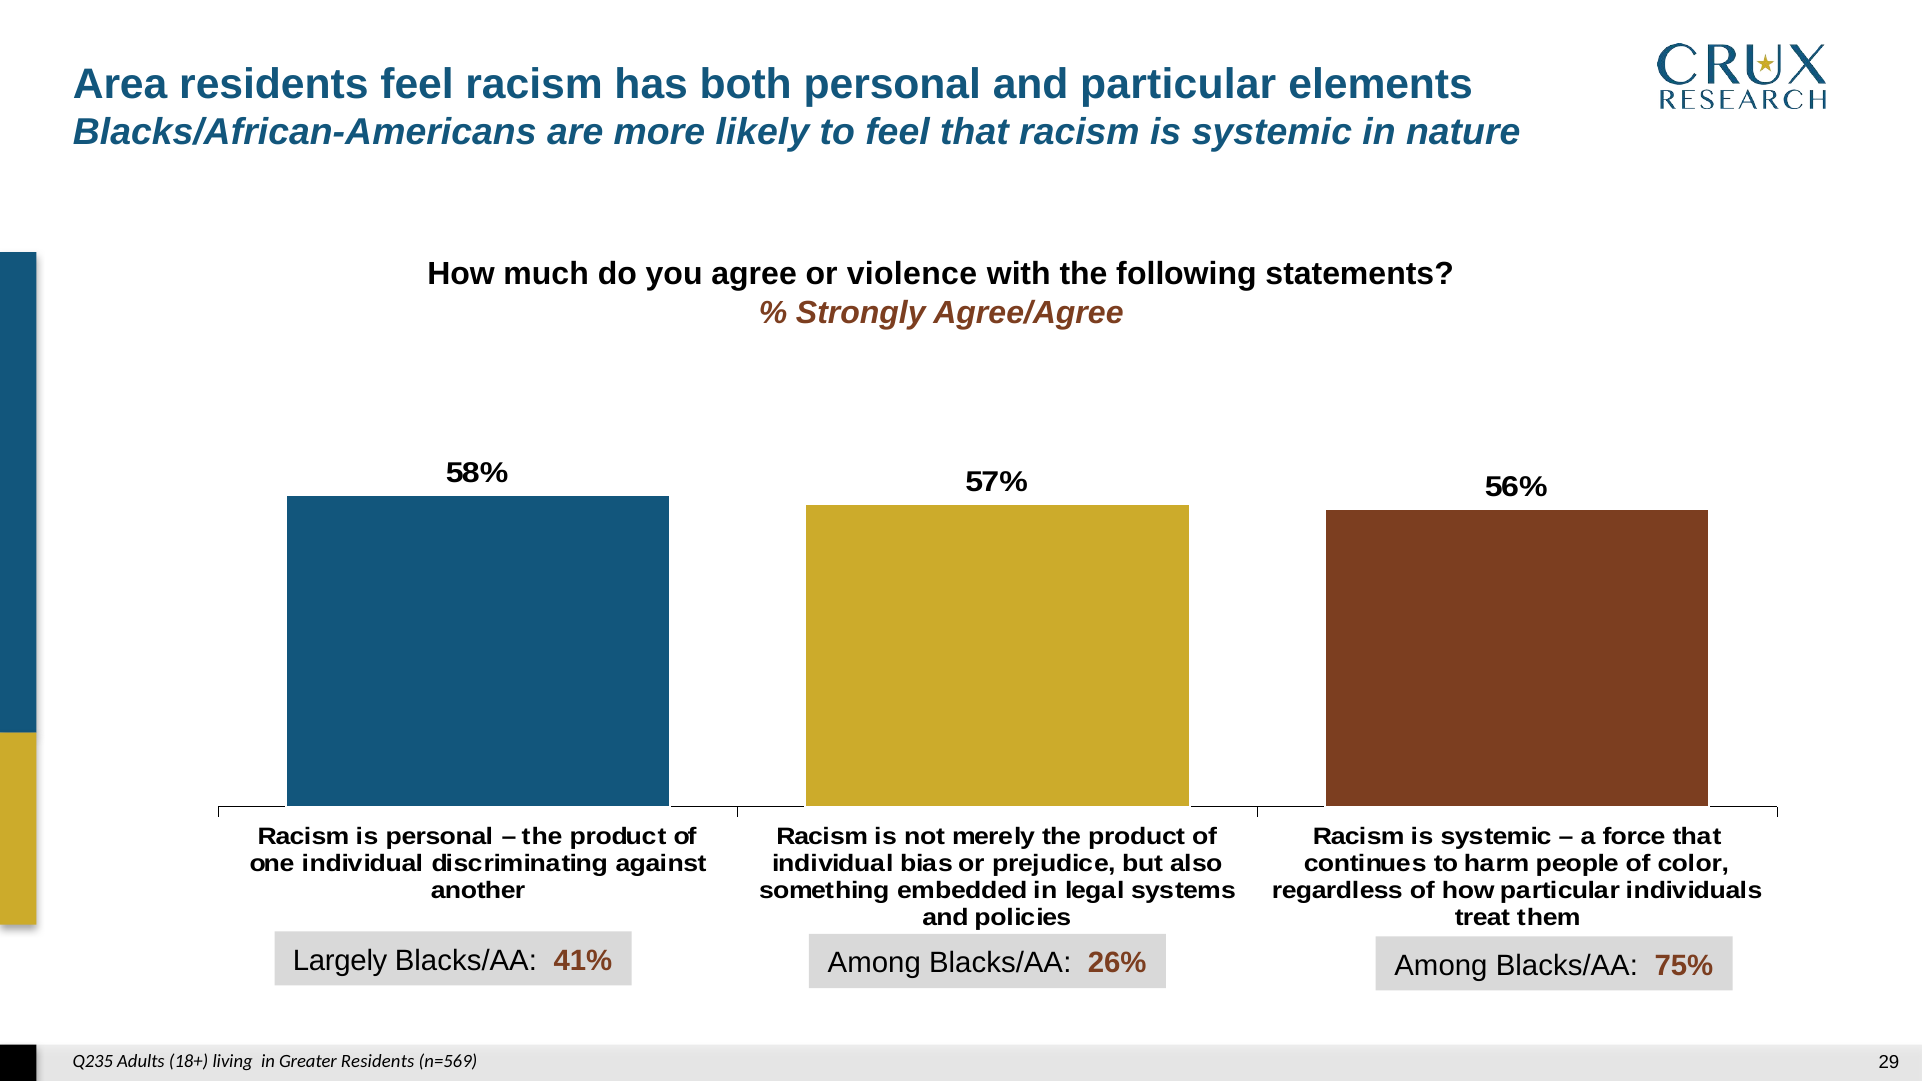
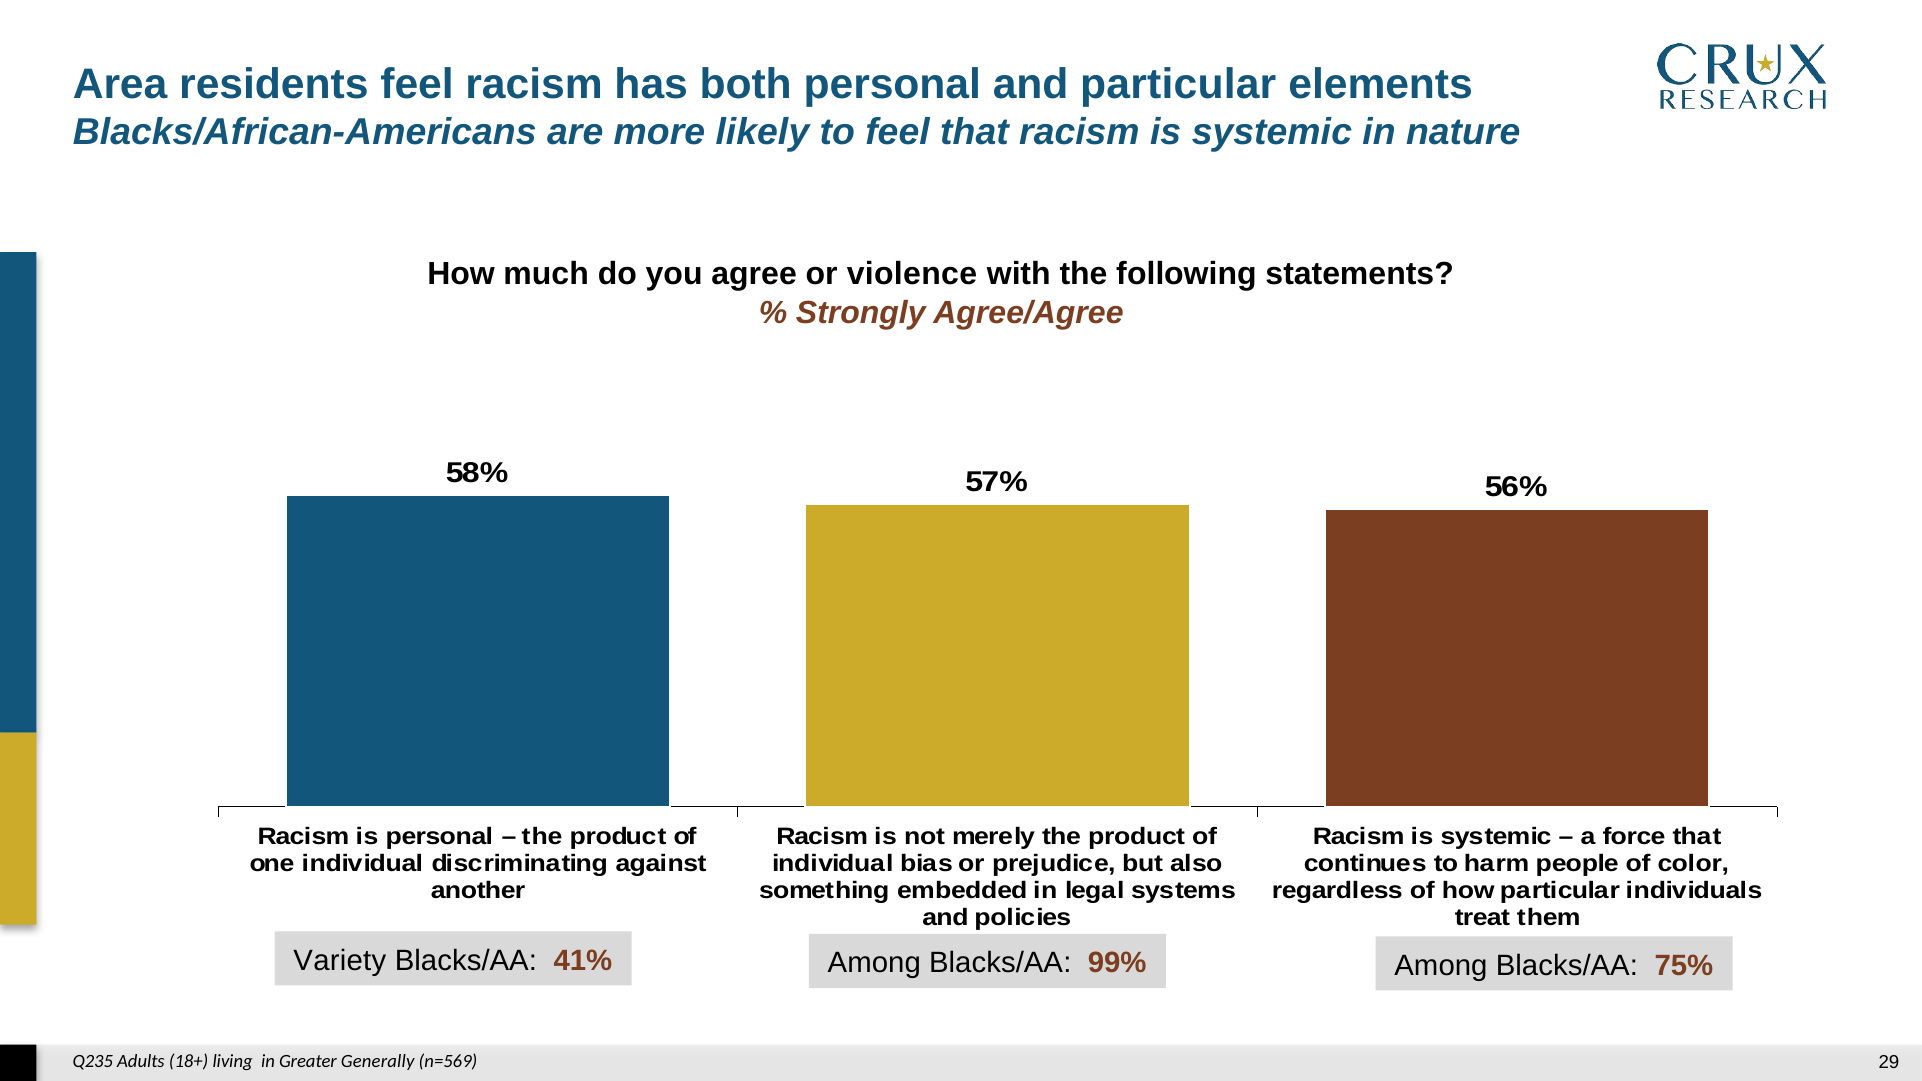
Largely: Largely -> Variety (340, 961)
26%: 26% -> 99% (1117, 963)
Greater Residents: Residents -> Generally (378, 1062)
